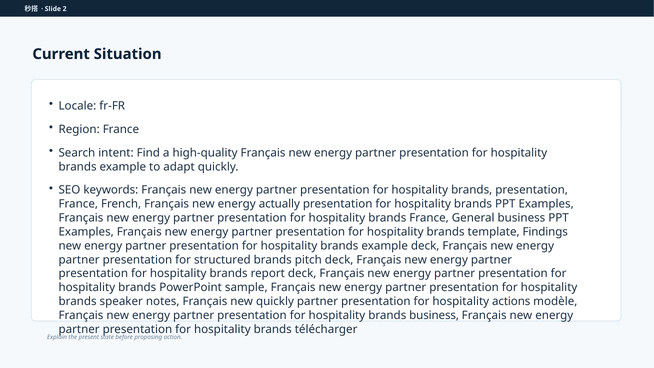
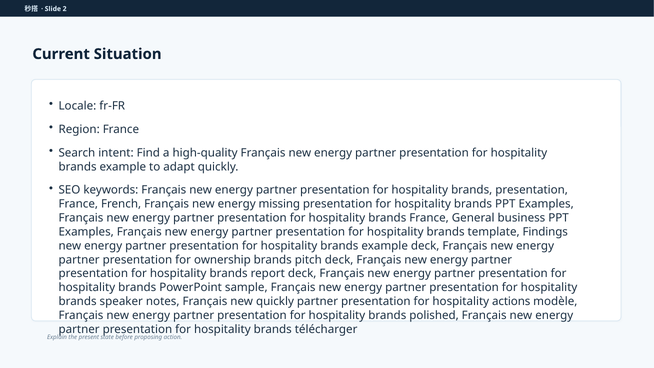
actually: actually -> missing (279, 204)
structured: structured -> ownership (222, 260)
brands business: business -> polished (434, 315)
